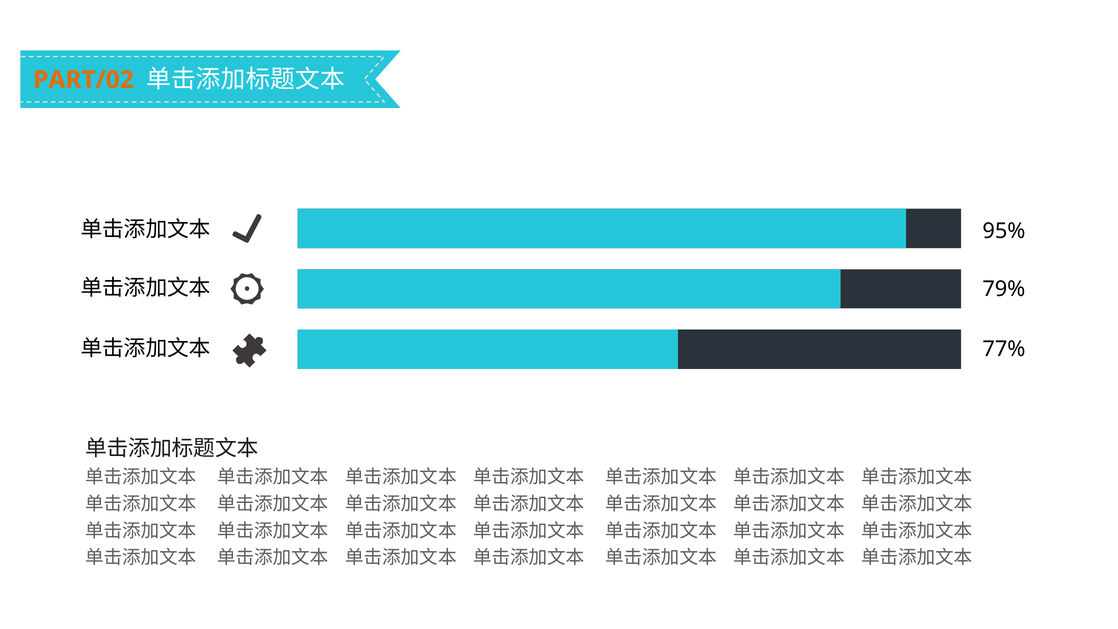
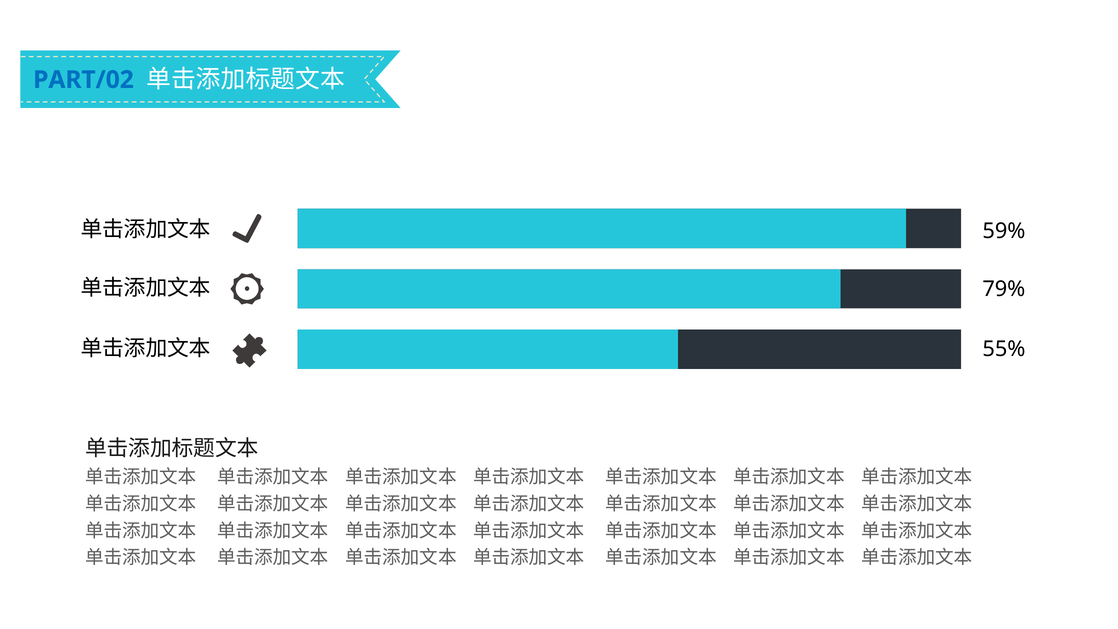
PART/02 colour: orange -> blue (83, 80)
95%: 95% -> 59% (1004, 231)
77%: 77% -> 55% (1004, 349)
